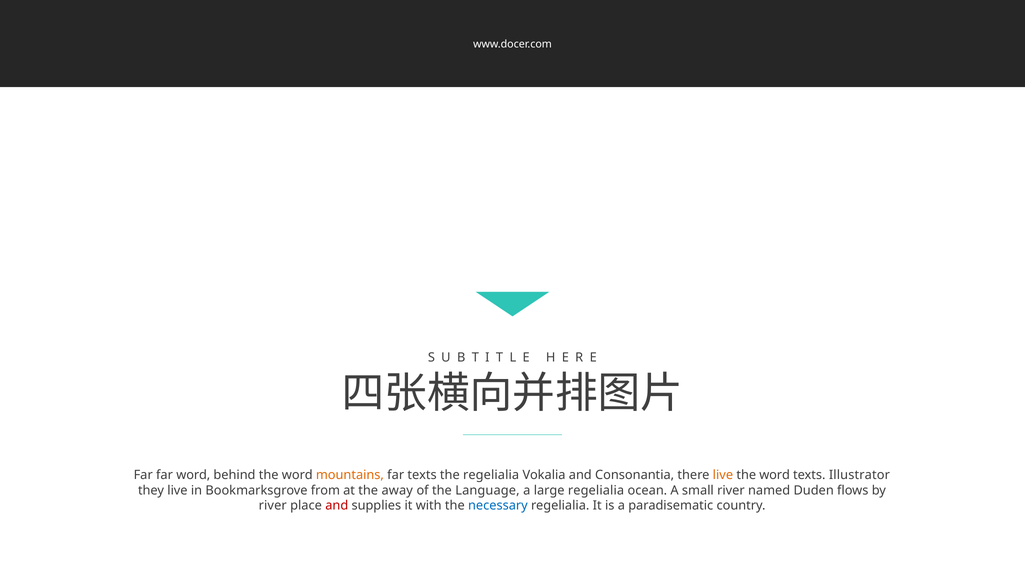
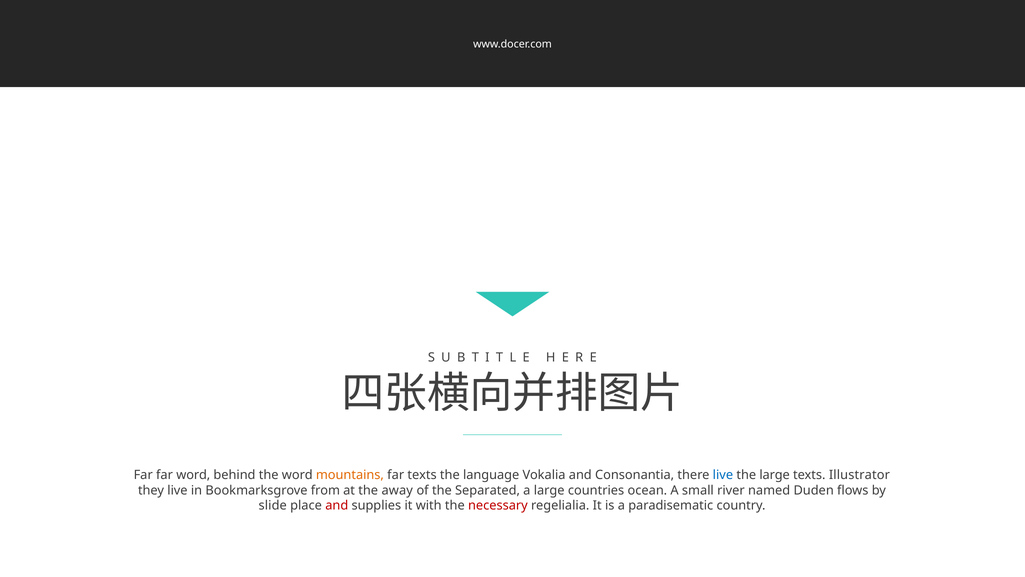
the regelialia: regelialia -> language (491, 475)
live colour: orange -> blue (723, 475)
word: word -> large (775, 475)
Language: Language -> Separated (488, 490)
large regelialia: regelialia -> countries (596, 490)
river: river -> slide (273, 505)
necessary colour: blue -> red (498, 505)
